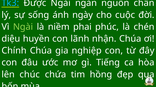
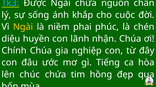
ngàn: ngàn -> chữa (86, 3)
ngày: ngày -> khắp (83, 15)
Ngài colour: light green -> yellow (23, 27)
